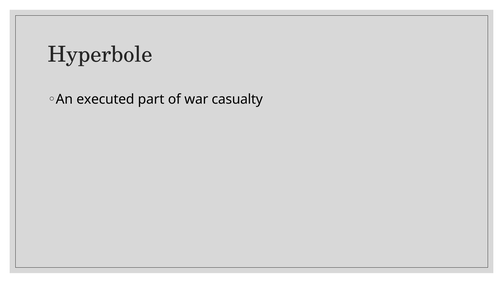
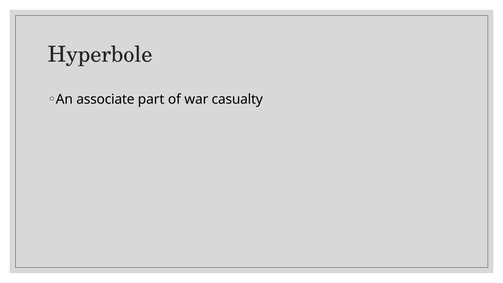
executed: executed -> associate (105, 99)
